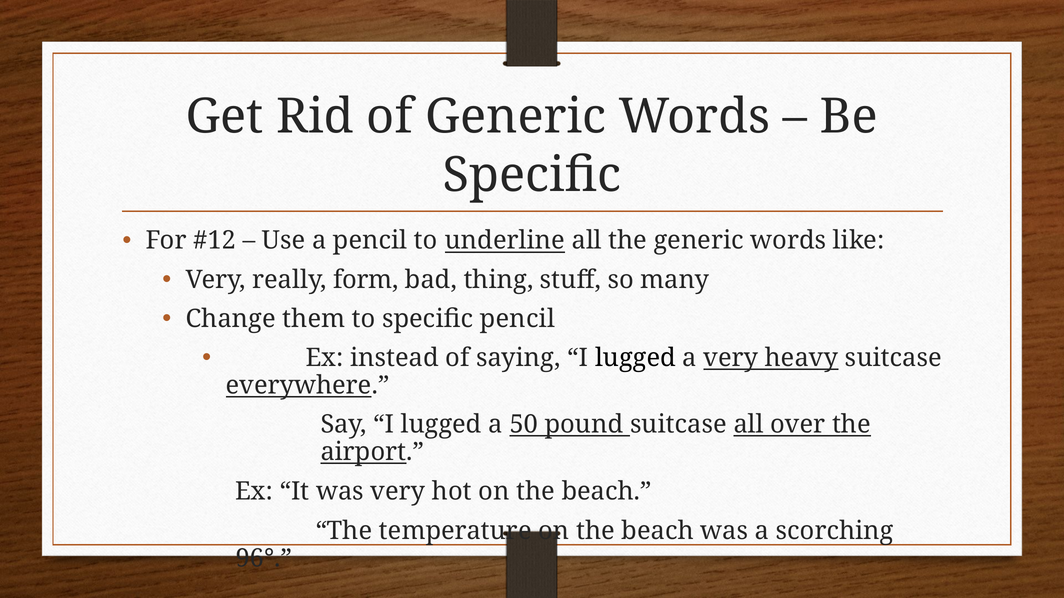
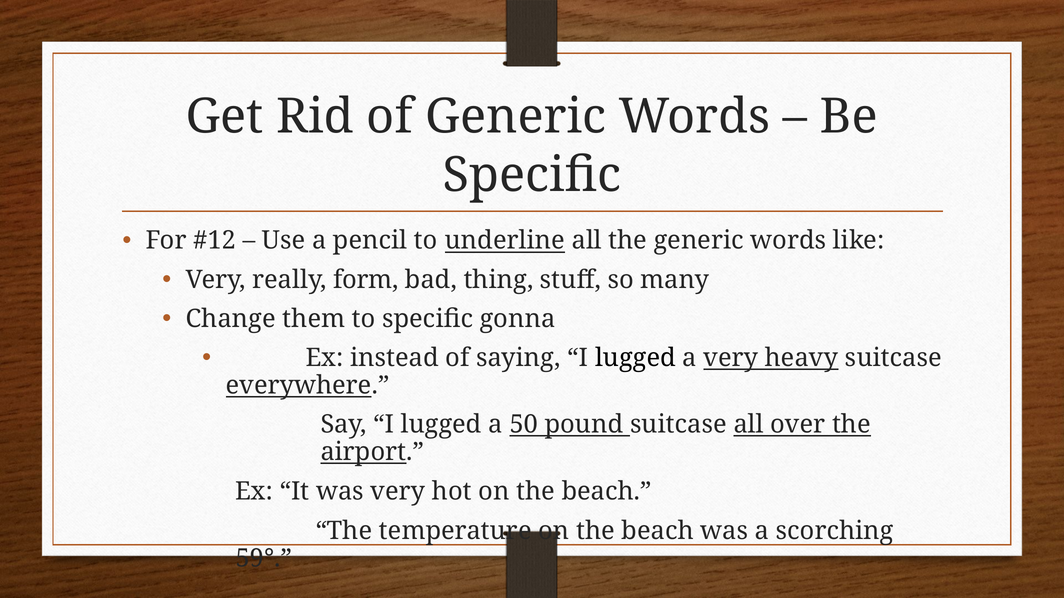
specific pencil: pencil -> gonna (518, 319)
96°: 96° -> 59° (264, 559)
